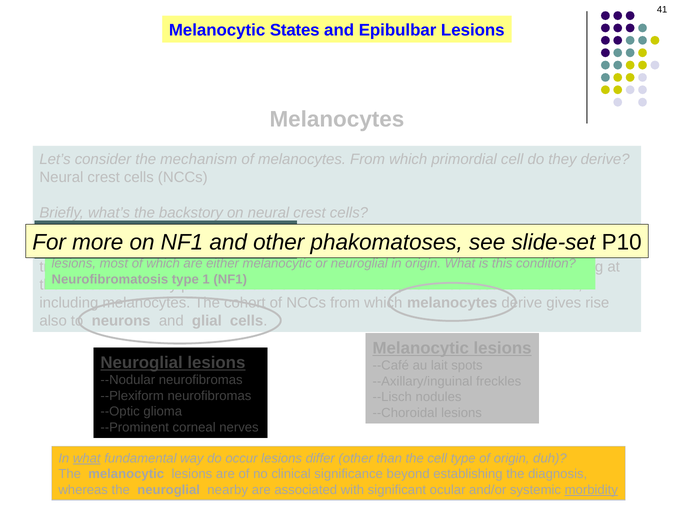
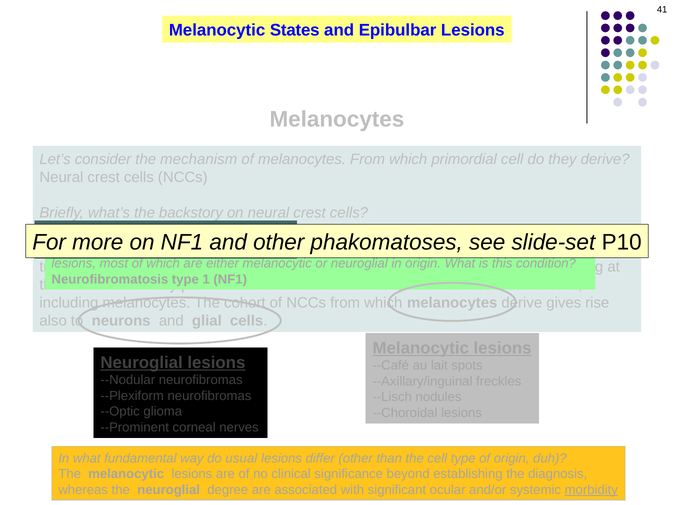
what underline: present -> none (87, 459)
occur: occur -> usual (241, 459)
nearby: nearby -> degree (228, 490)
